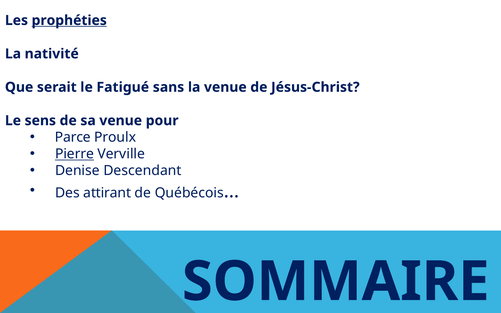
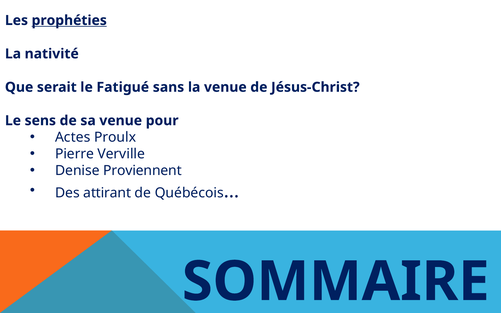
Parce: Parce -> Actes (73, 137)
Pierre underline: present -> none (74, 154)
Descendant: Descendant -> Proviennent (143, 171)
